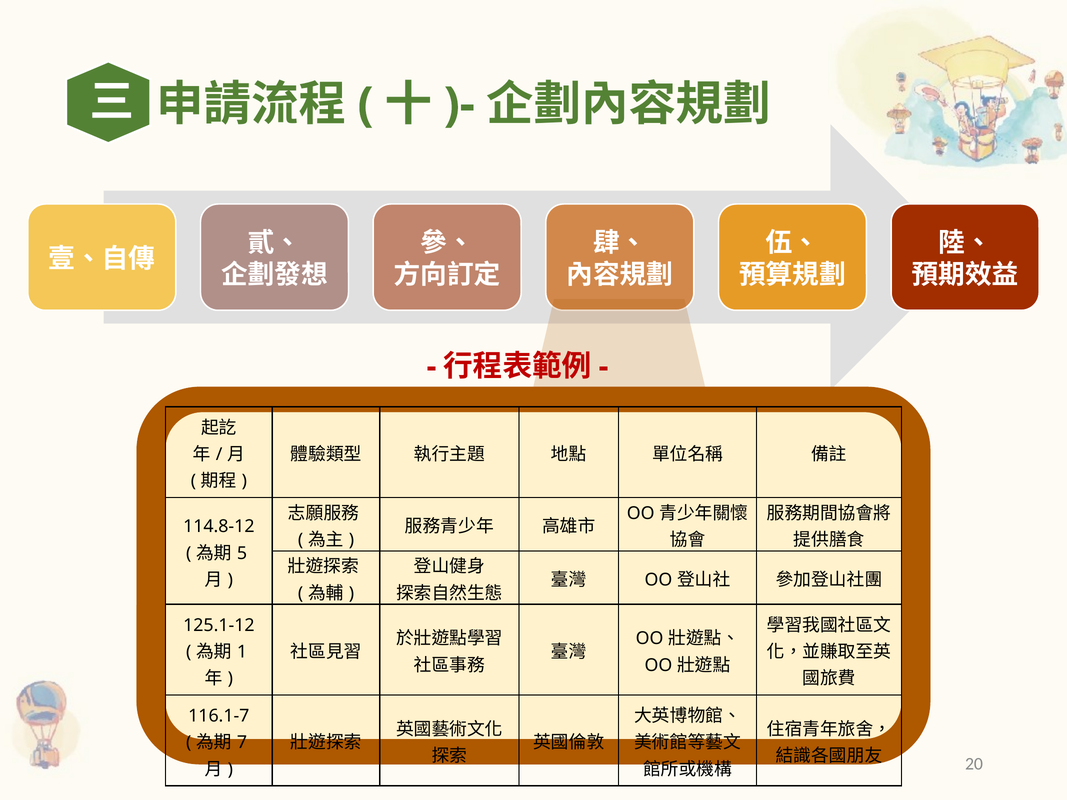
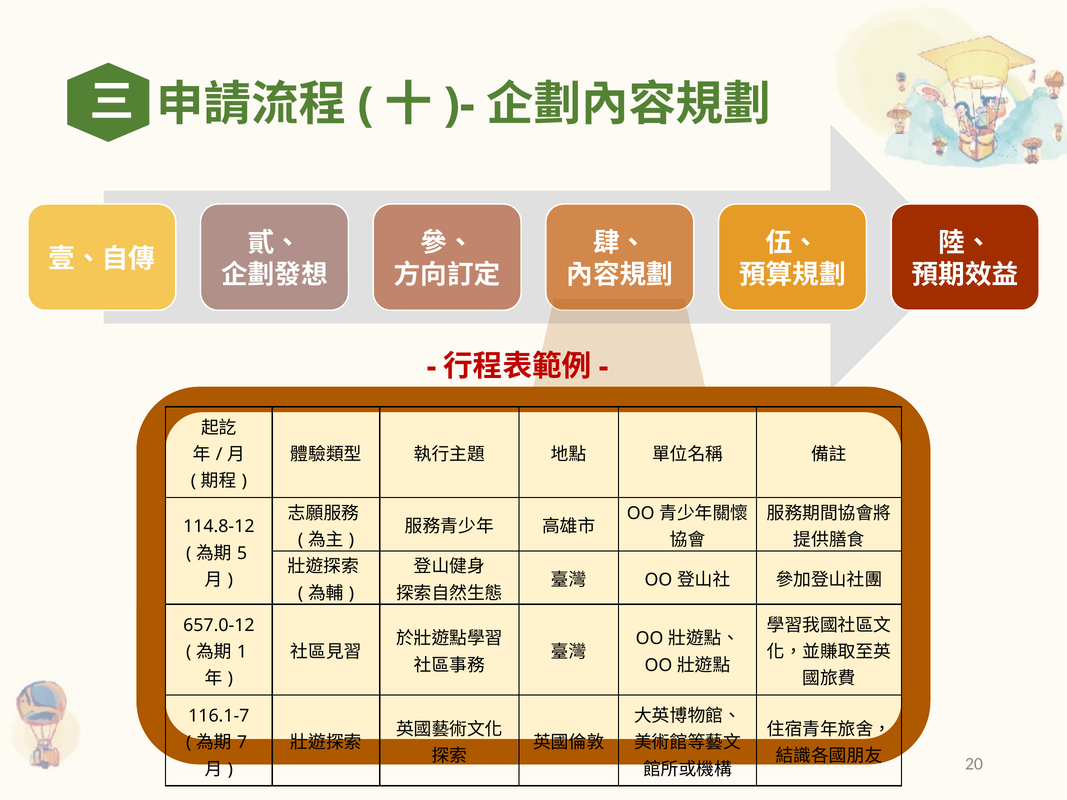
125.1-12: 125.1-12 -> 657.0-12 (219, 625)
